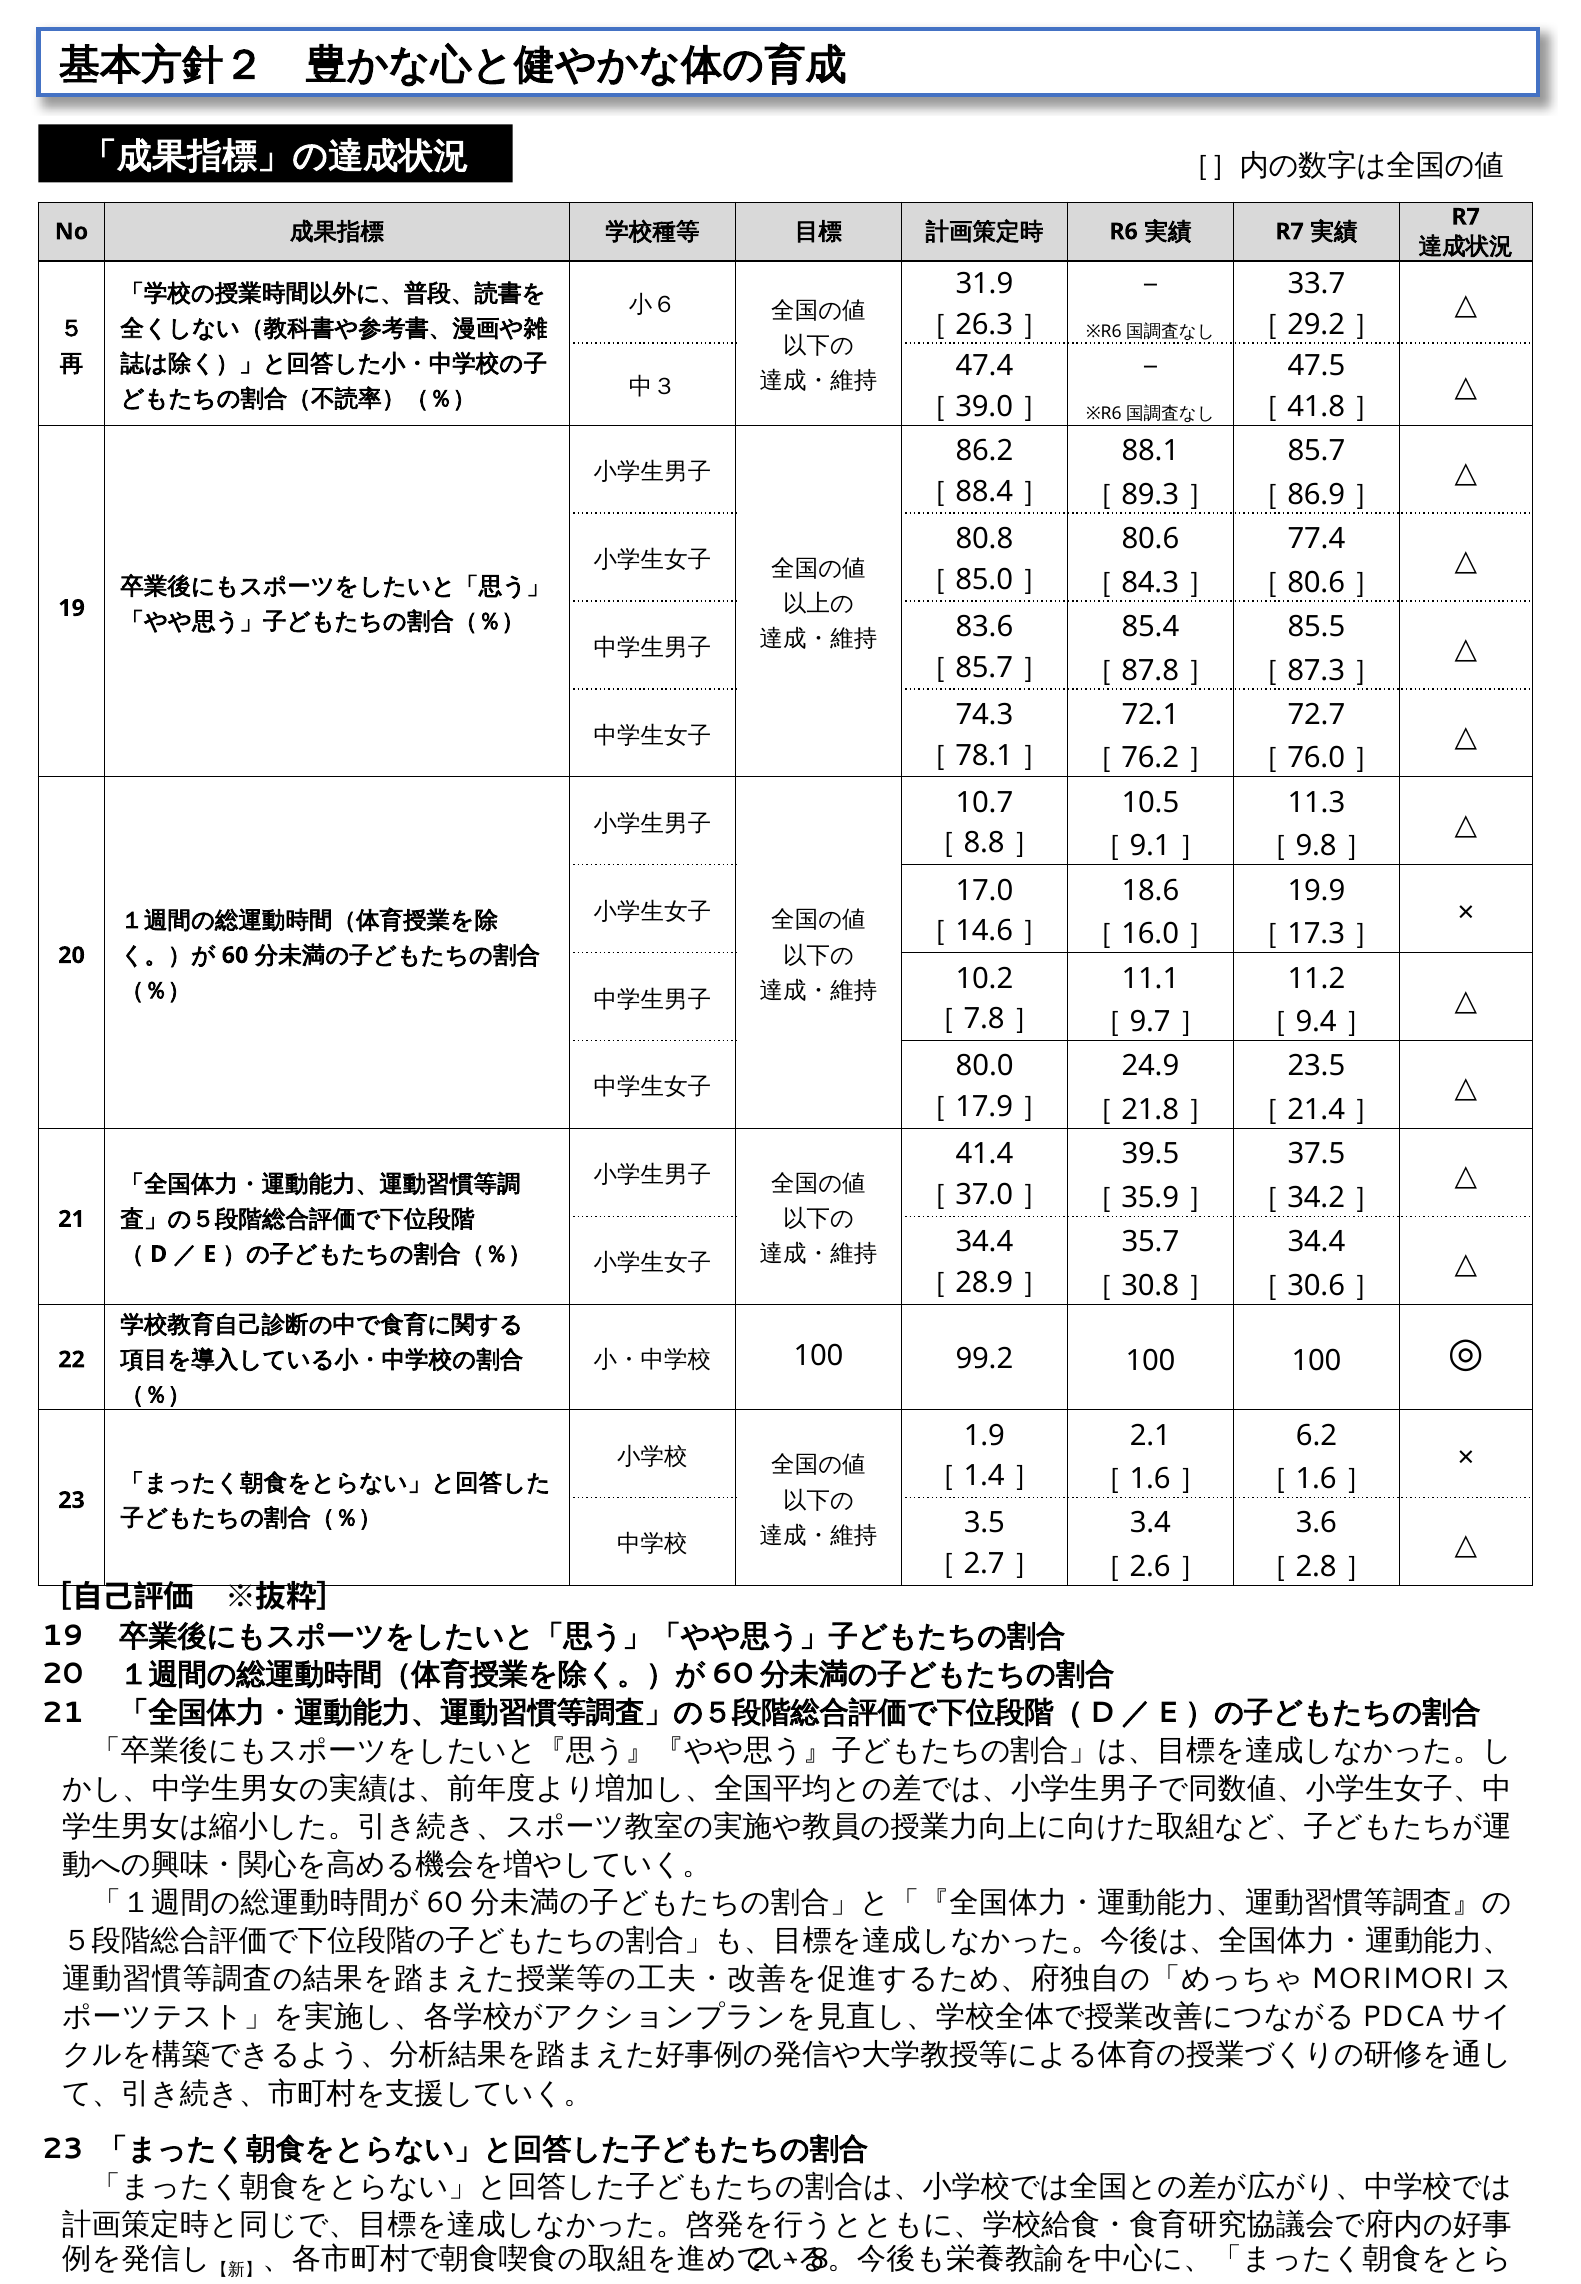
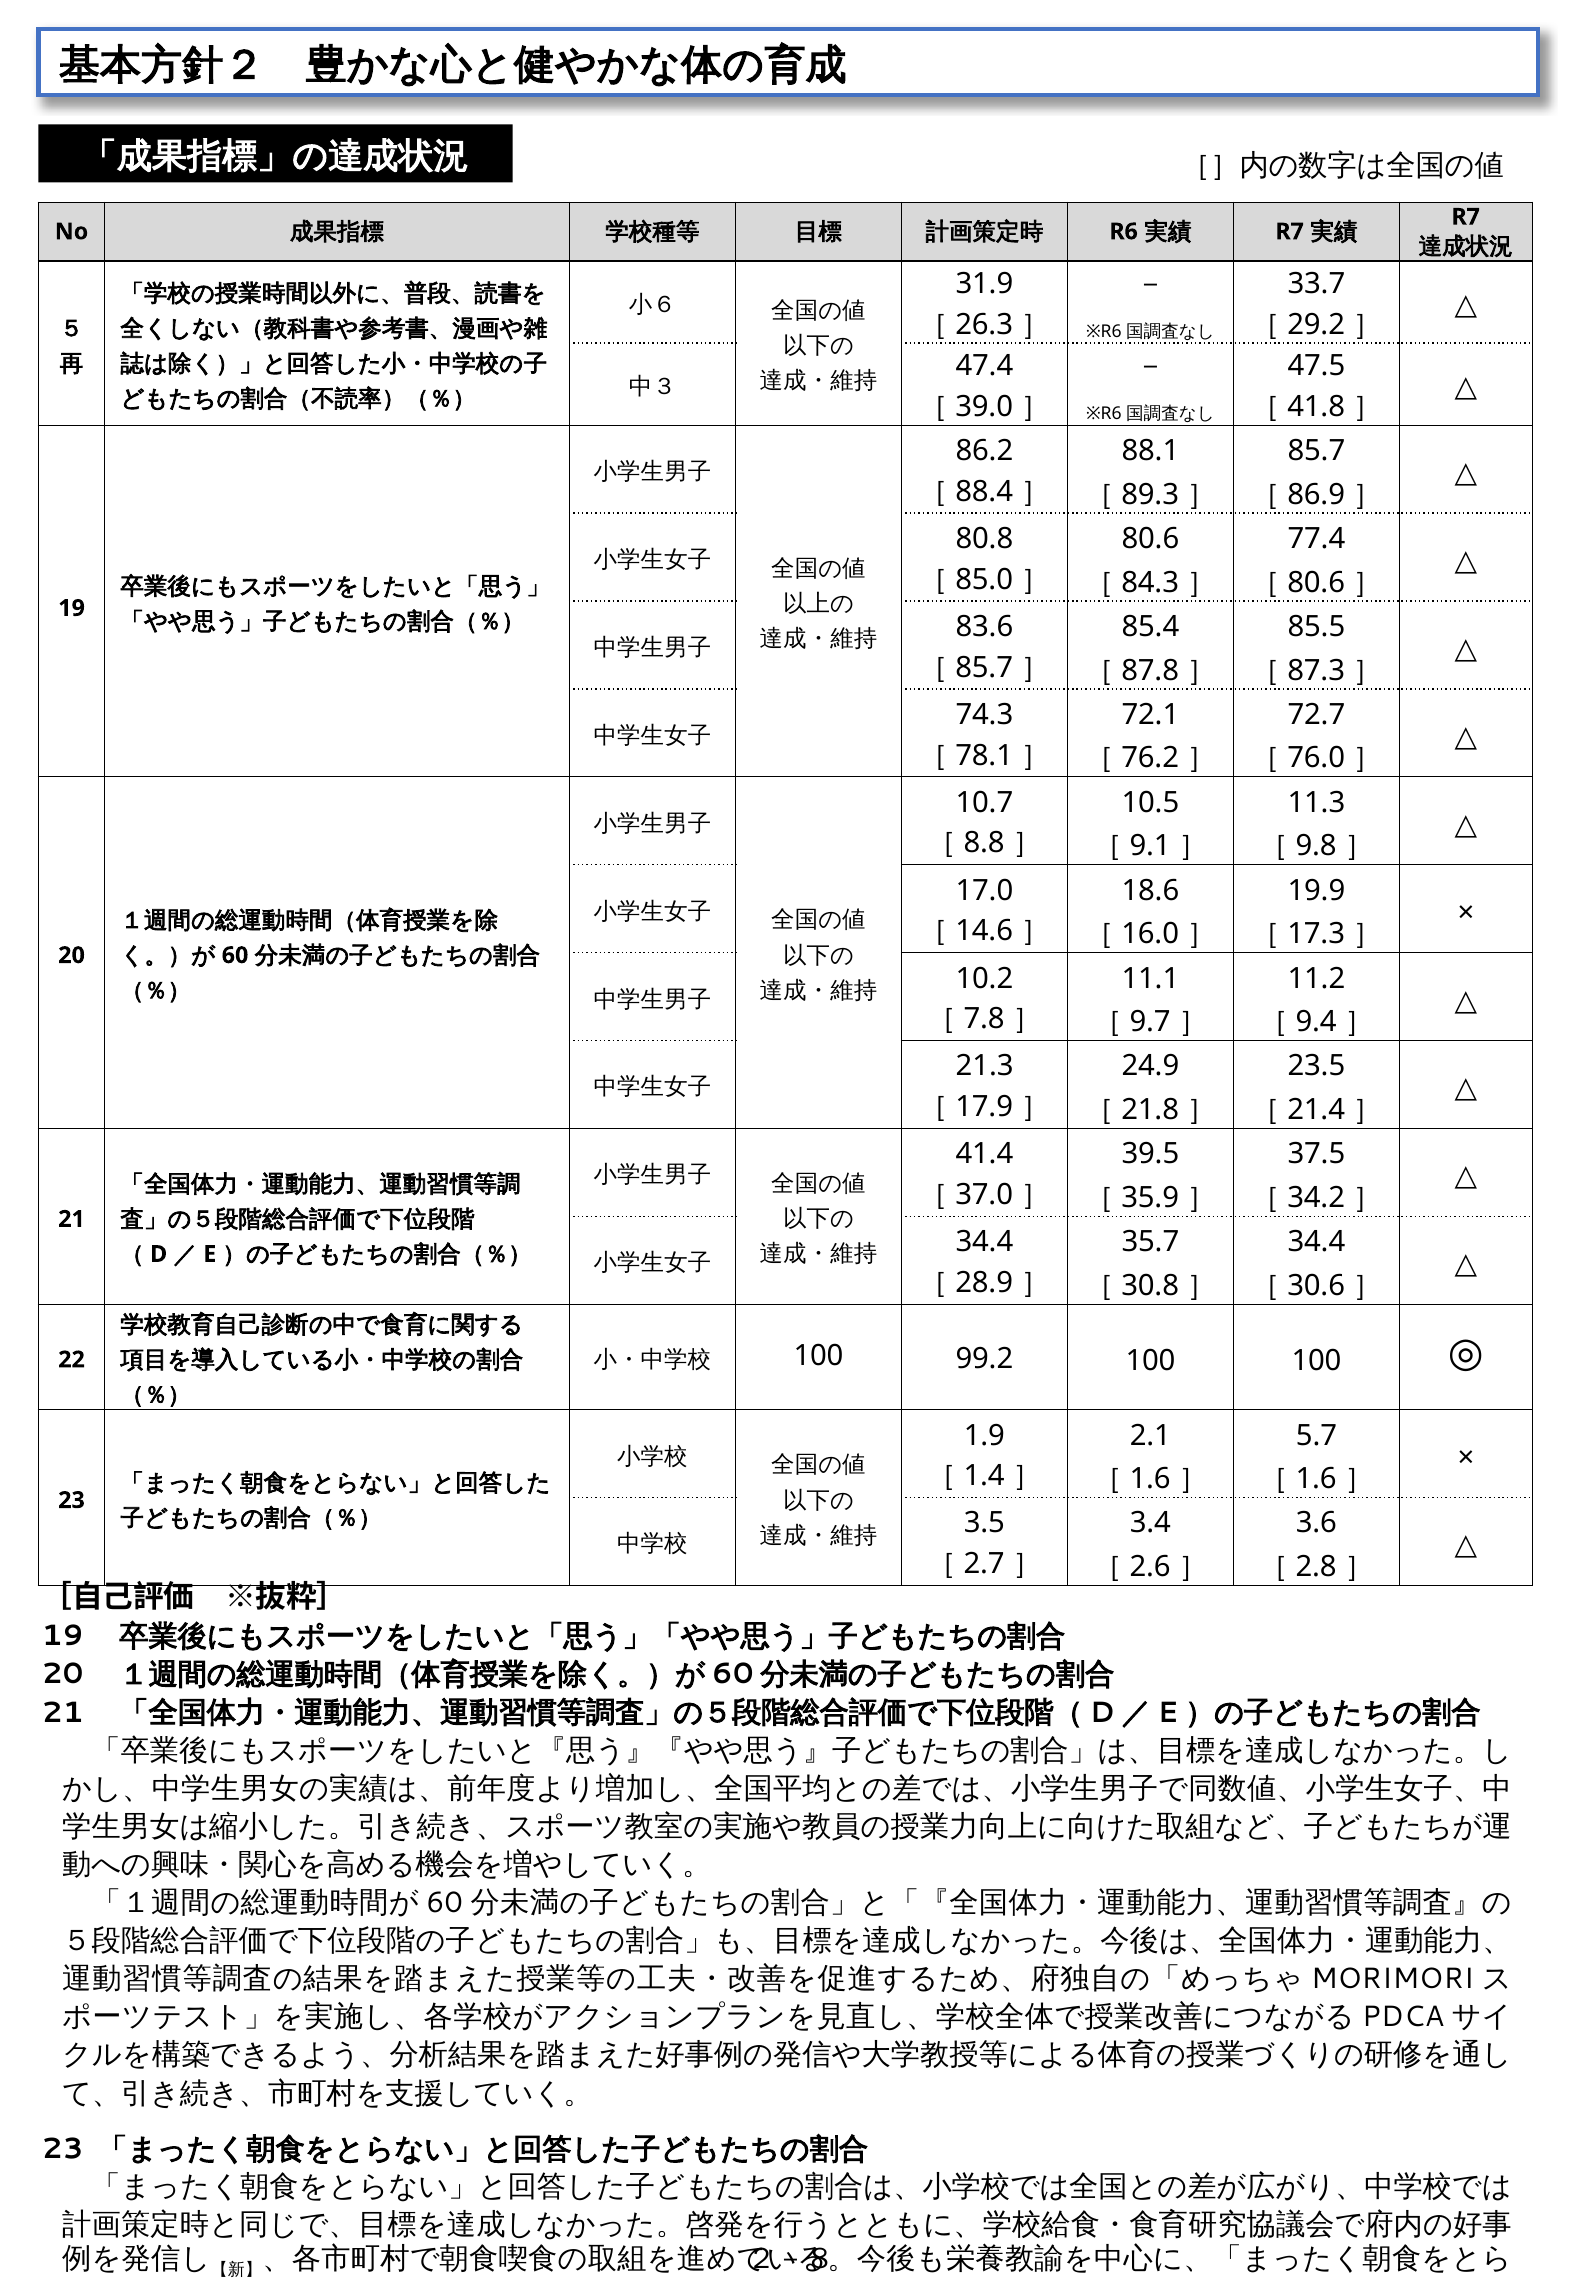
80.0: 80.0 -> 21.3 (985, 1066)
6.2: 6.2 -> 5.7 (1316, 1435)
